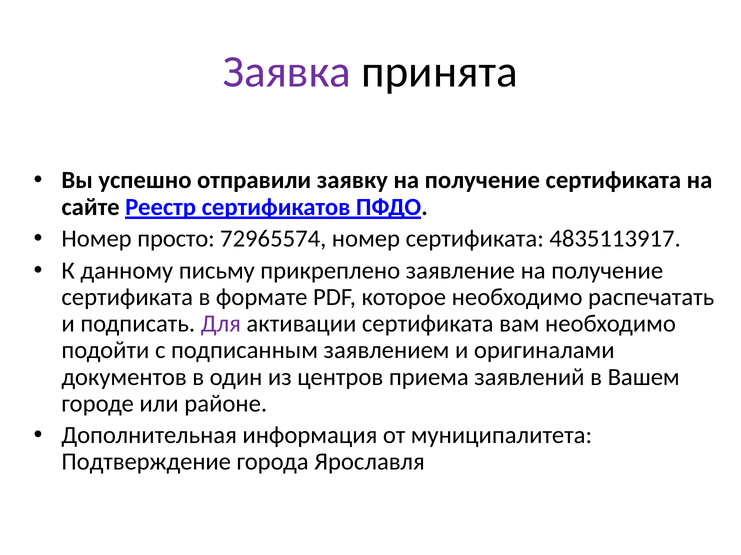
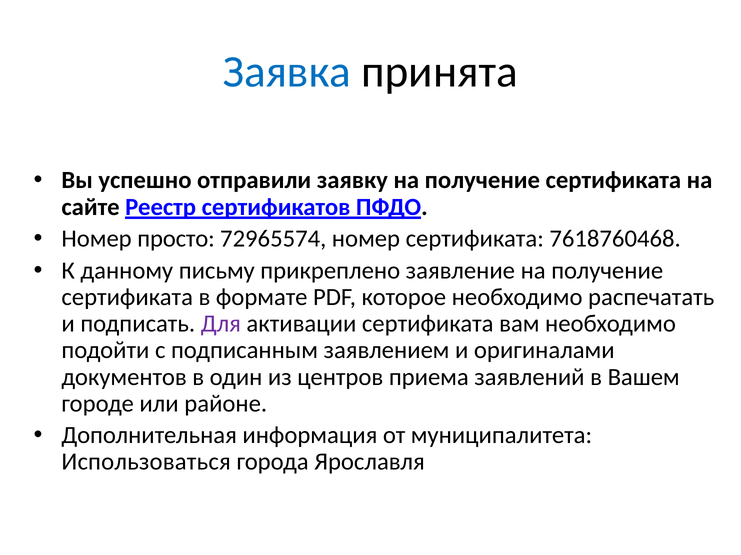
Заявка colour: purple -> blue (287, 72)
4835113917: 4835113917 -> 7618760468 (615, 239)
Подтверждение: Подтверждение -> Использоваться (146, 462)
